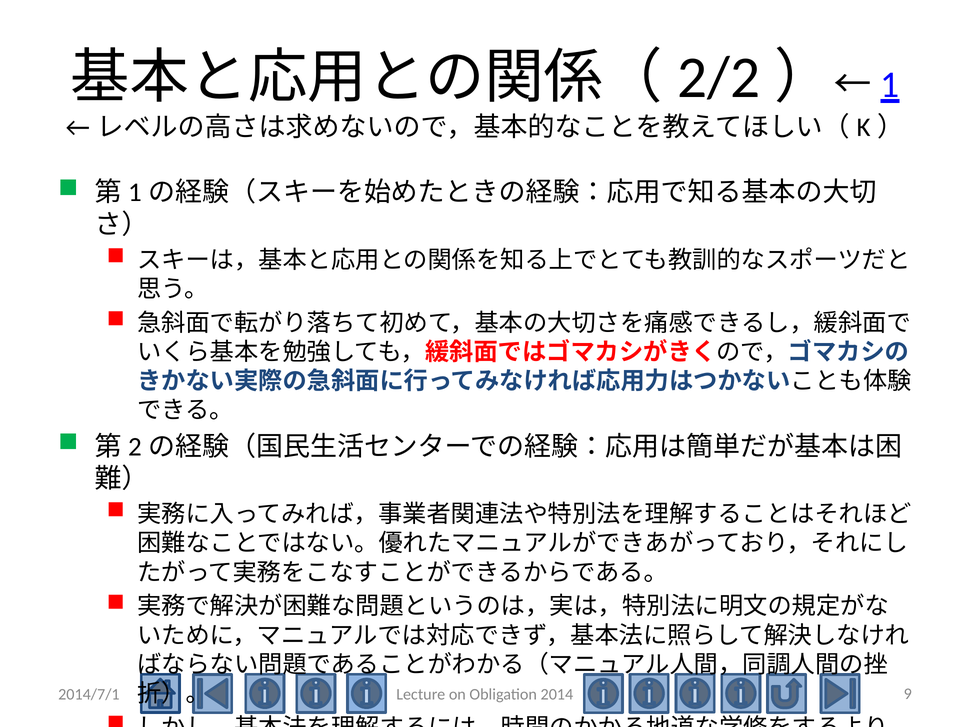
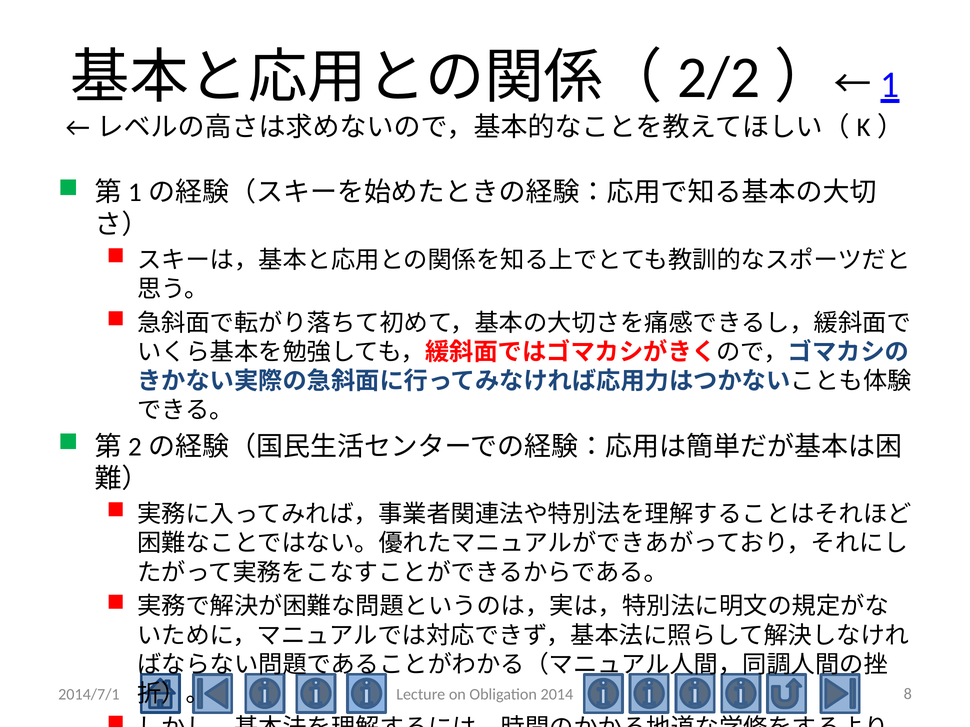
9: 9 -> 8 (908, 695)
